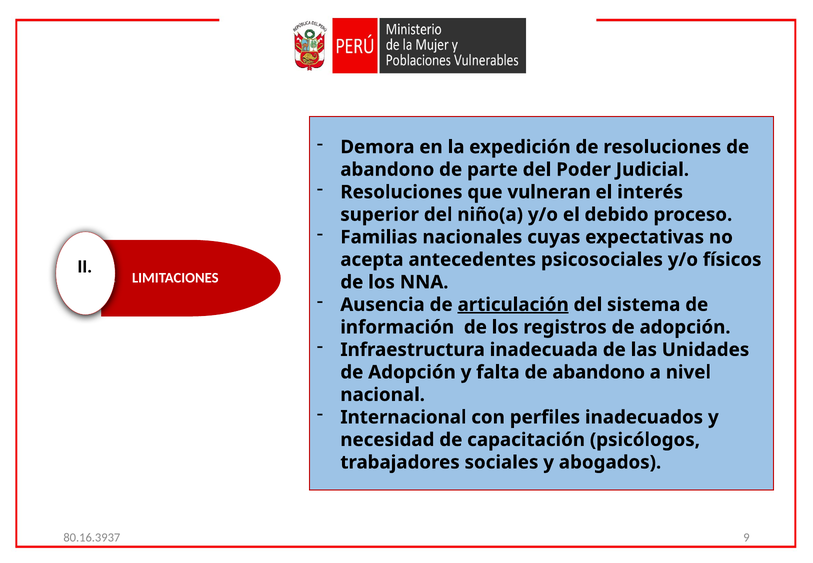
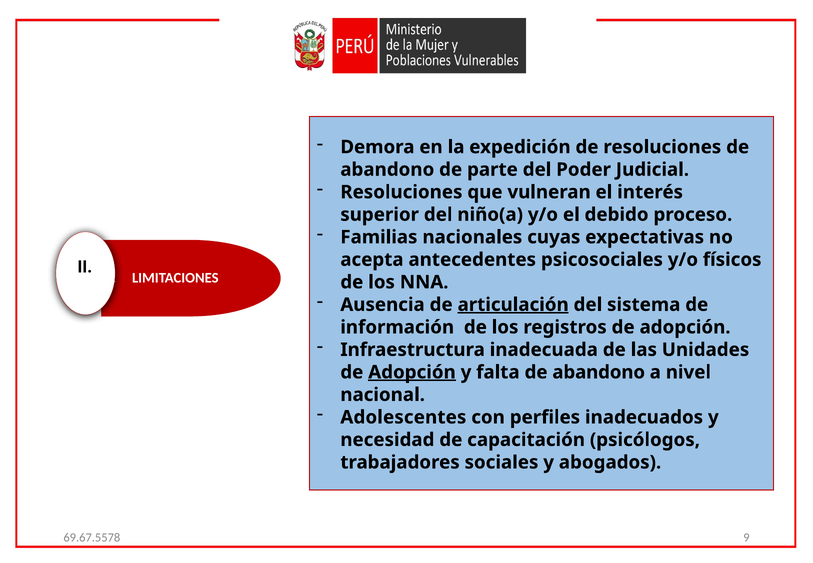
Adopción underline: none -> present (412, 372)
Internacional: Internacional -> Adolescentes (403, 417)
80.16.3937: 80.16.3937 -> 69.67.5578 (92, 538)
